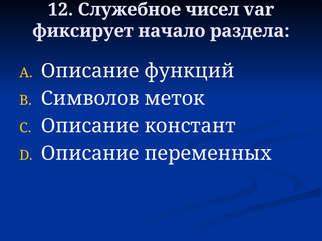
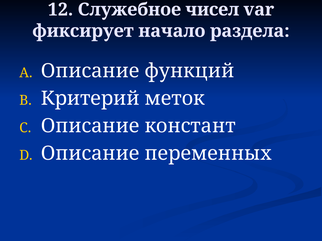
Символов: Символов -> Критерий (90, 99)
